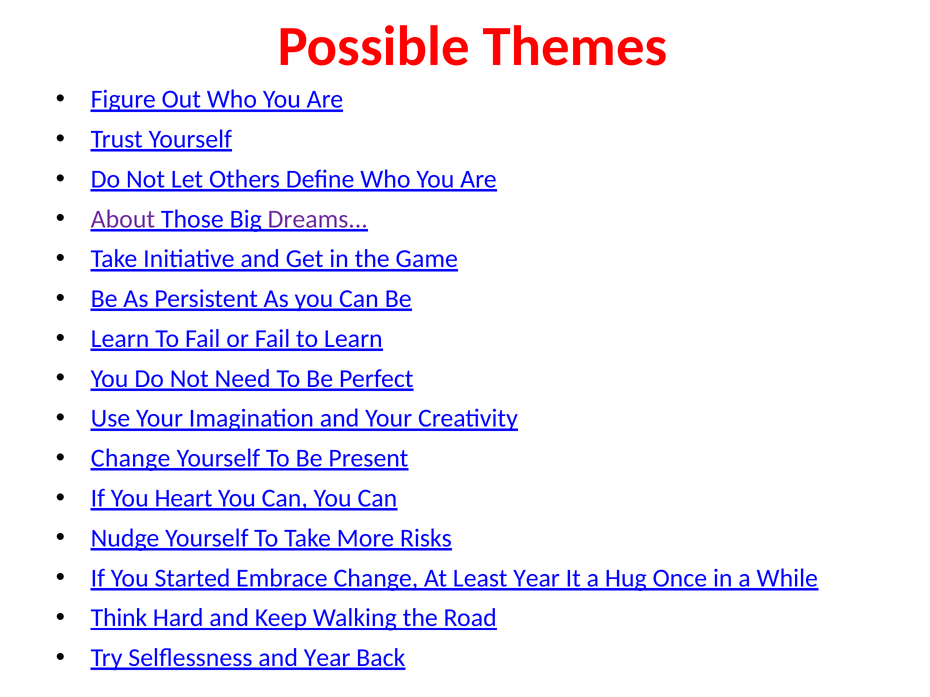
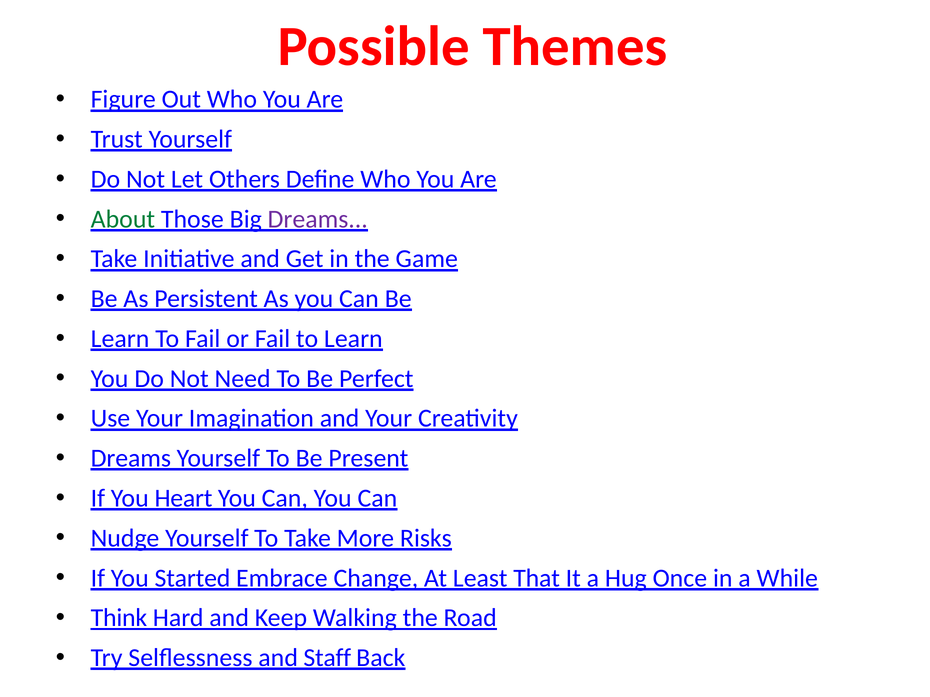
About colour: purple -> green (123, 219)
Change: Change -> Dreams (131, 459)
Least Year: Year -> That (537, 578)
and Year: Year -> Staff (327, 658)
